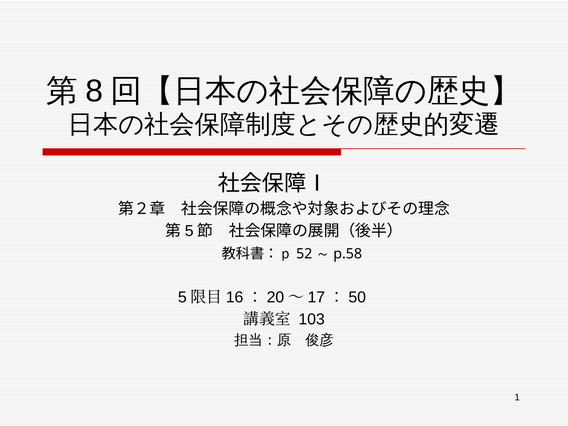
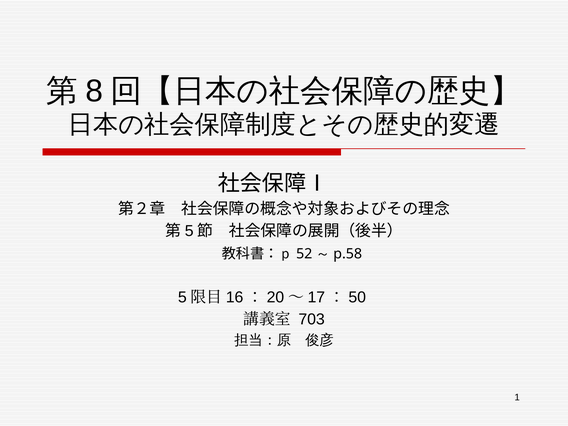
103: 103 -> 703 (312, 319)
